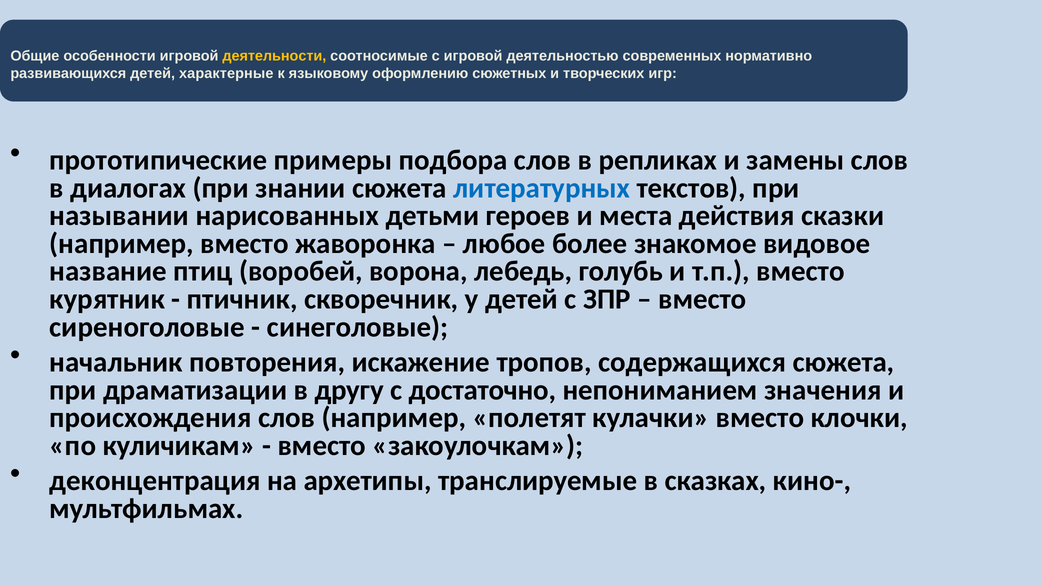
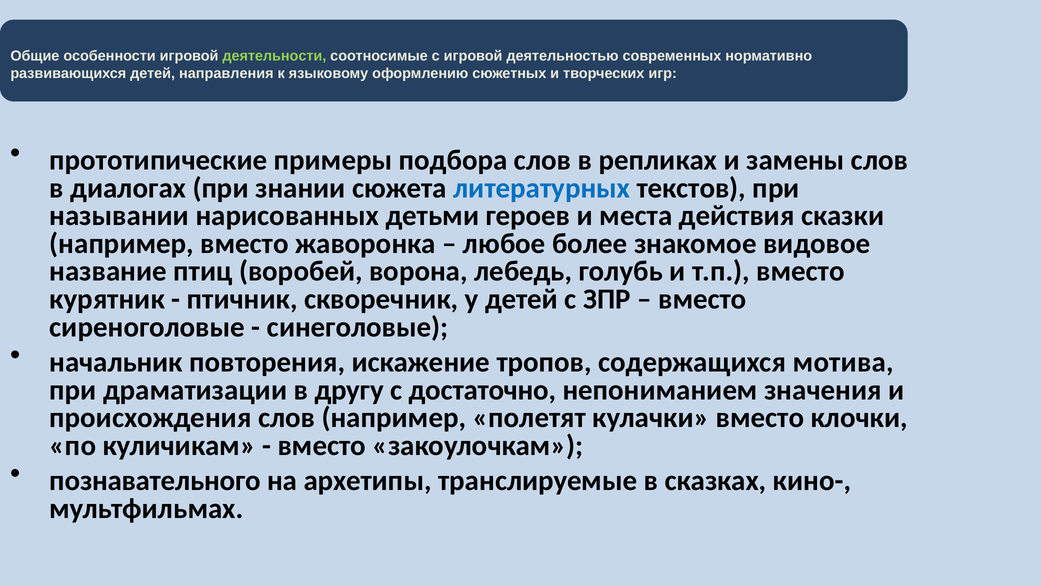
деятельности colour: yellow -> light green (274, 56)
характерные: характерные -> направления (226, 73)
содержащихся сюжета: сюжета -> мотива (843, 362)
деконцентрация: деконцентрация -> познавательного (155, 481)
